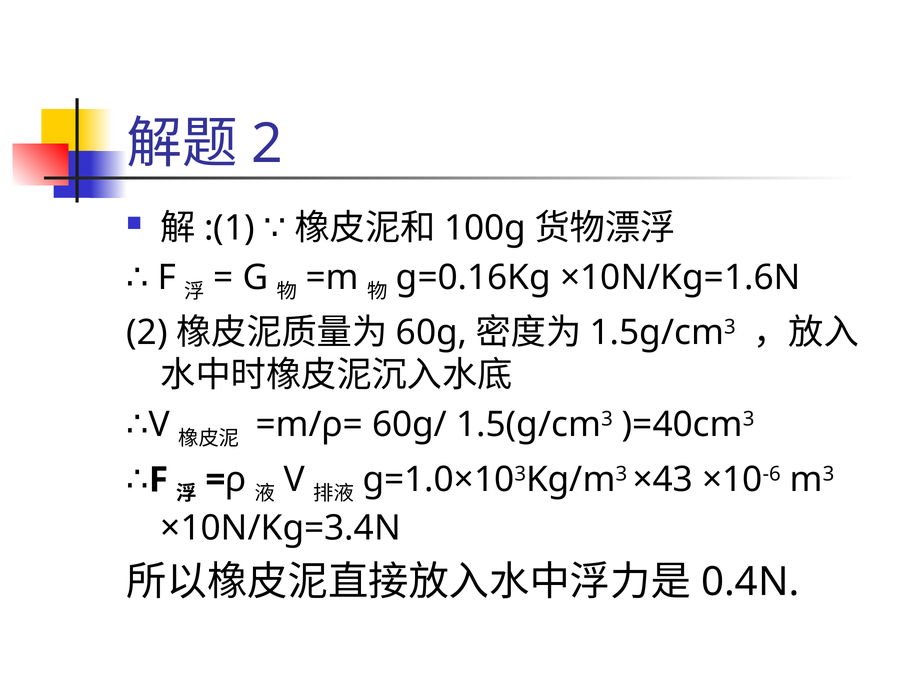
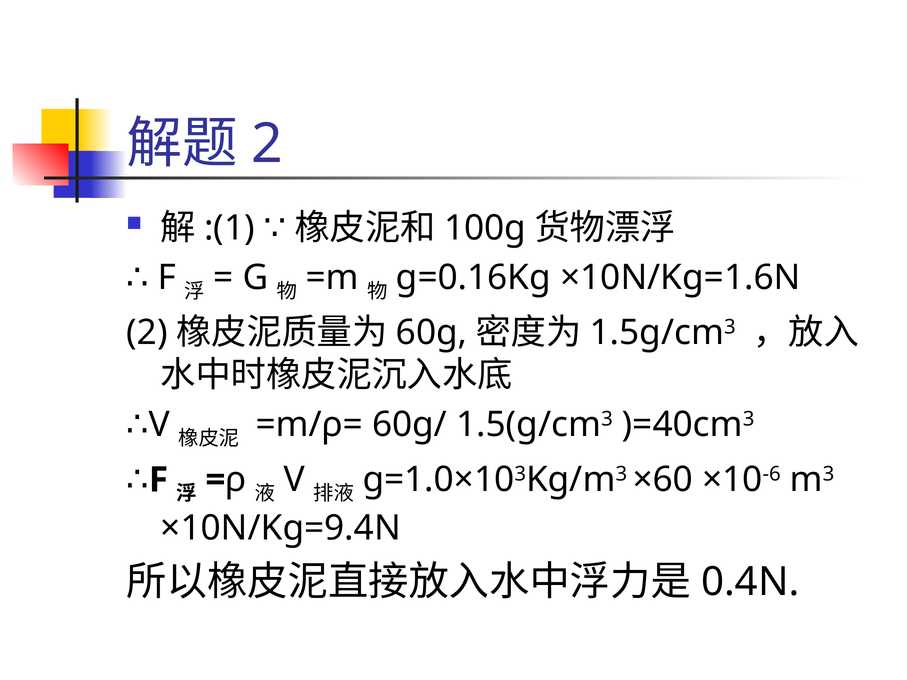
×43: ×43 -> ×60 (663, 480)
×10N/Kg=3.4N: ×10N/Kg=3.4N -> ×10N/Kg=9.4N (281, 528)
